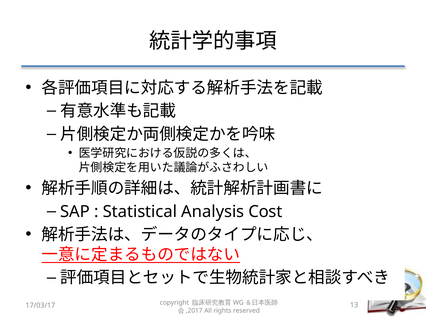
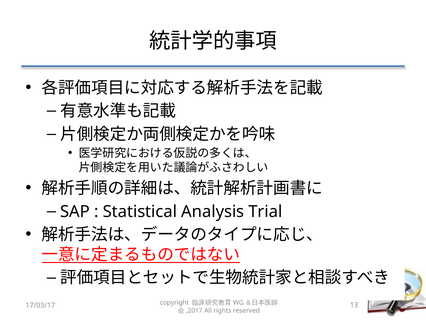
Cost: Cost -> Trial (265, 211)
